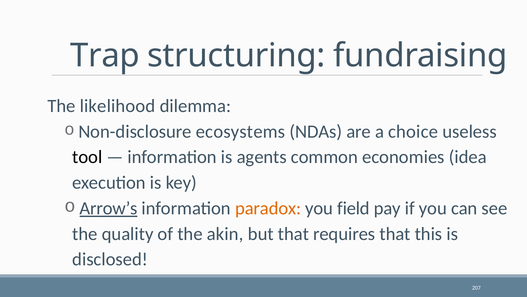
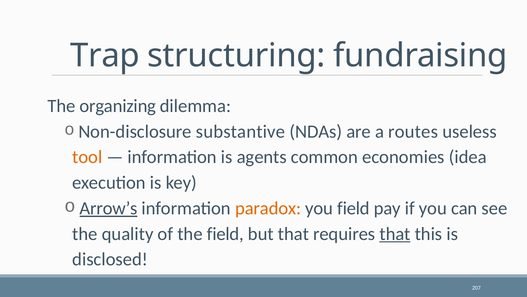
likelihood: likelihood -> organizing (118, 106)
ecosystems: ecosystems -> substantive (240, 131)
choice: choice -> routes (413, 131)
tool colour: black -> orange (87, 157)
the akin: akin -> field (225, 233)
that underline: none -> present (395, 233)
